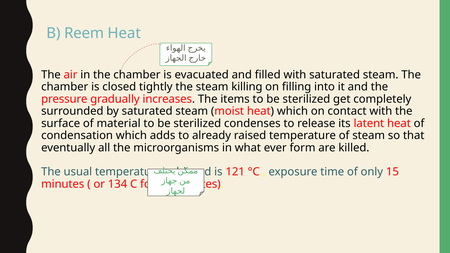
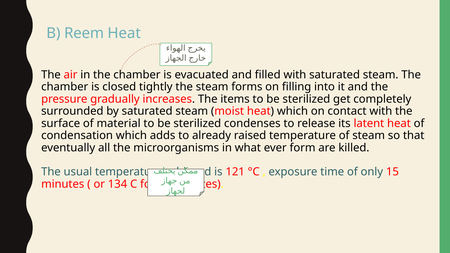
killing: killing -> forms (247, 87)
